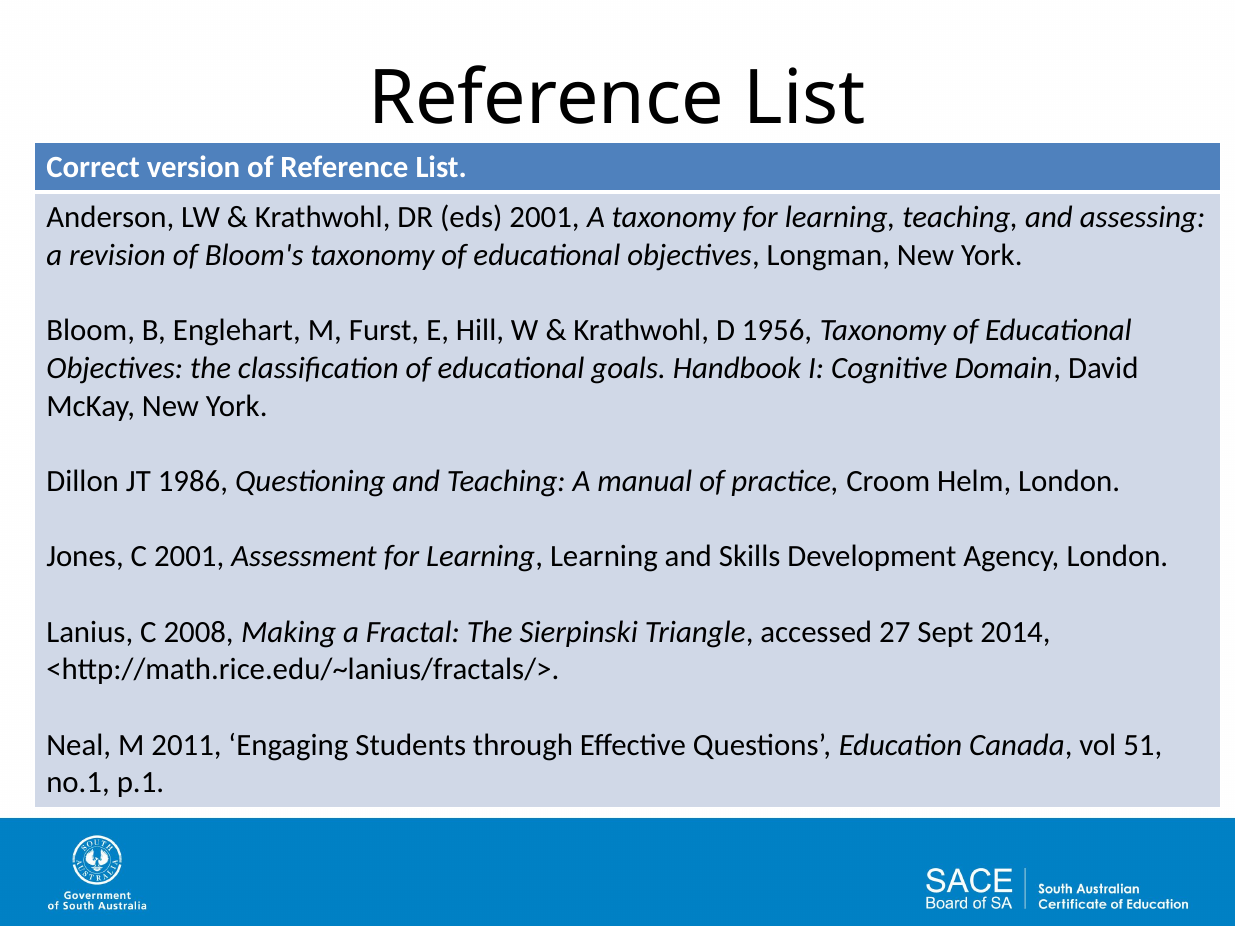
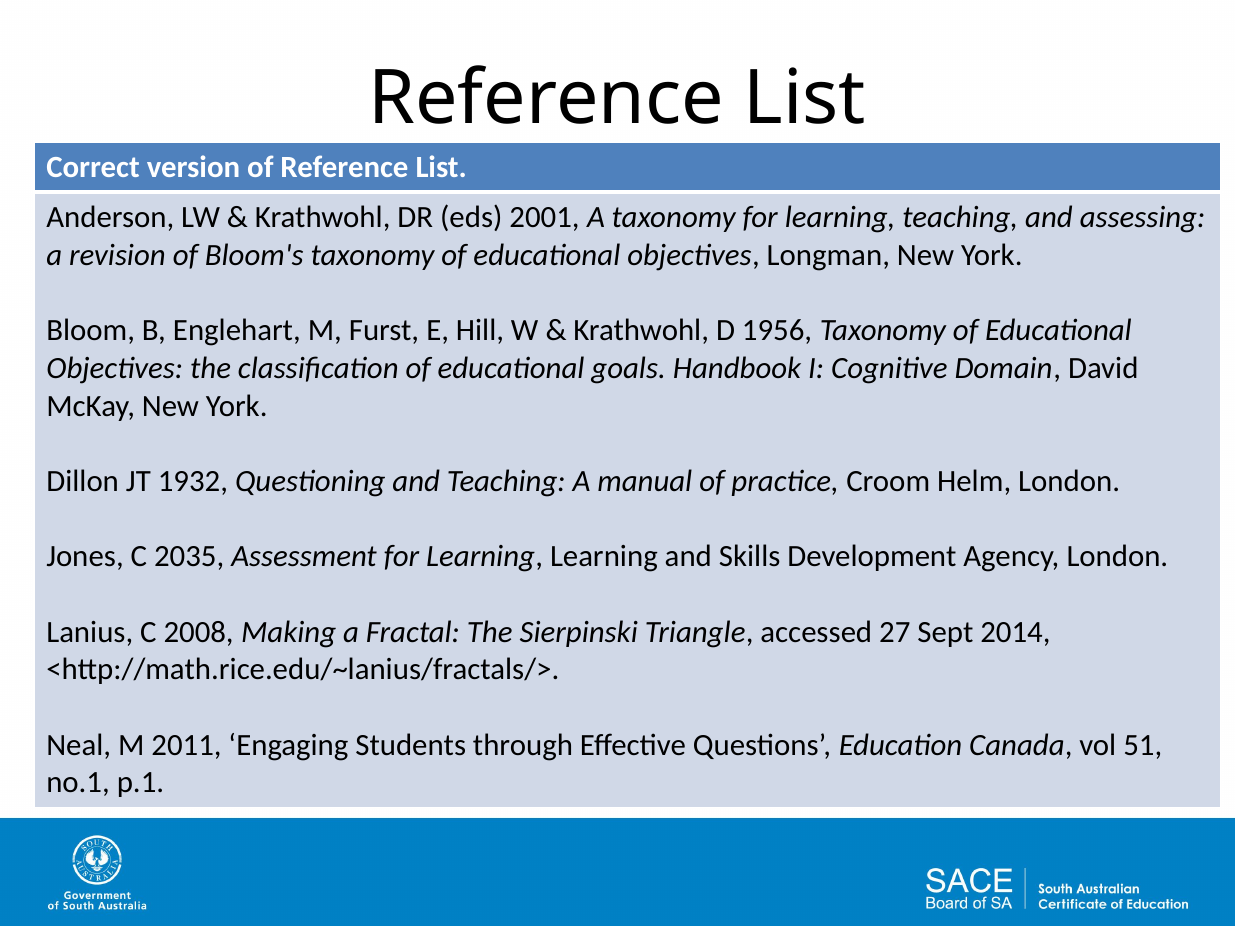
1986: 1986 -> 1932 (193, 481)
C 2001: 2001 -> 2035 (189, 557)
